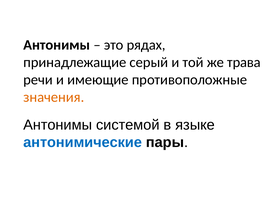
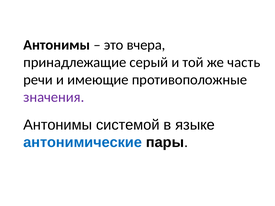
рядах: рядах -> вчера (146, 45)
трава: трава -> часть (244, 62)
значения colour: orange -> purple (54, 97)
